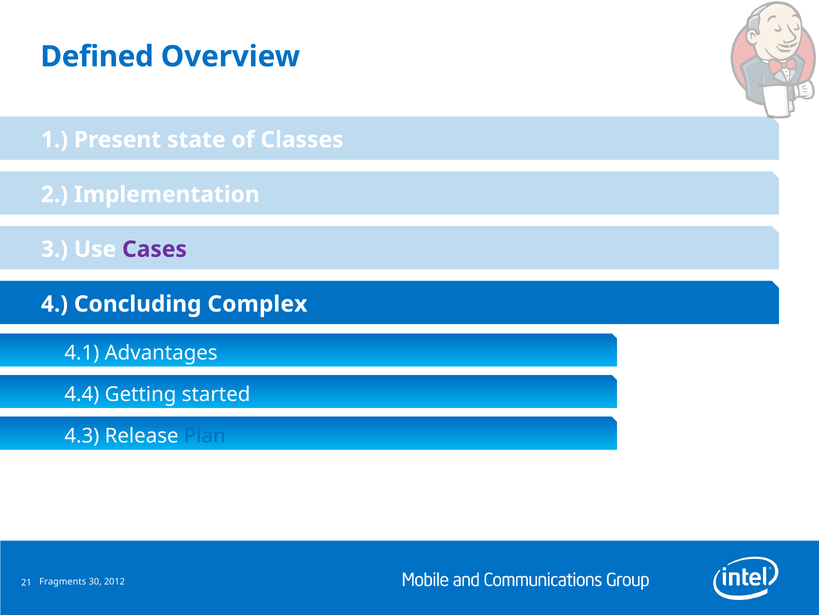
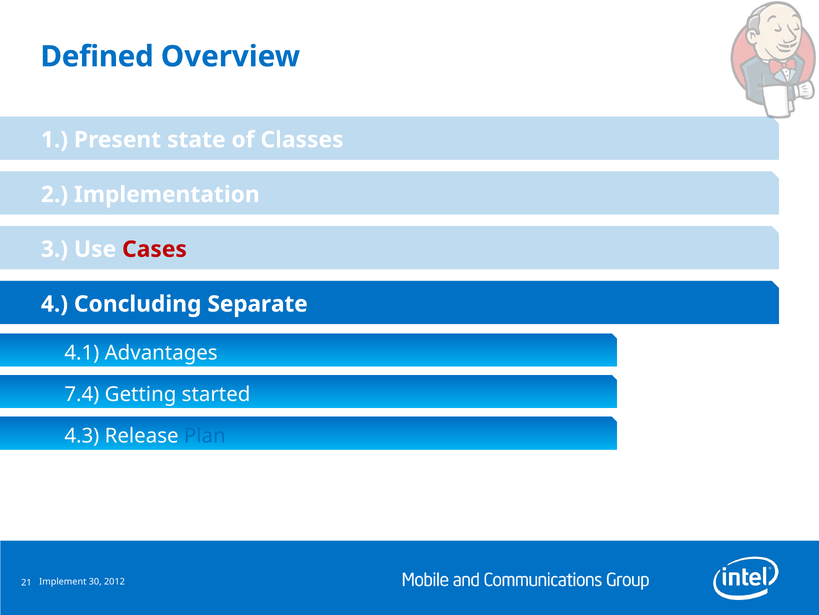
Cases colour: purple -> red (154, 249)
Complex: Complex -> Separate (258, 304)
4.4: 4.4 -> 7.4 (82, 394)
Fragments: Fragments -> Implement (63, 581)
